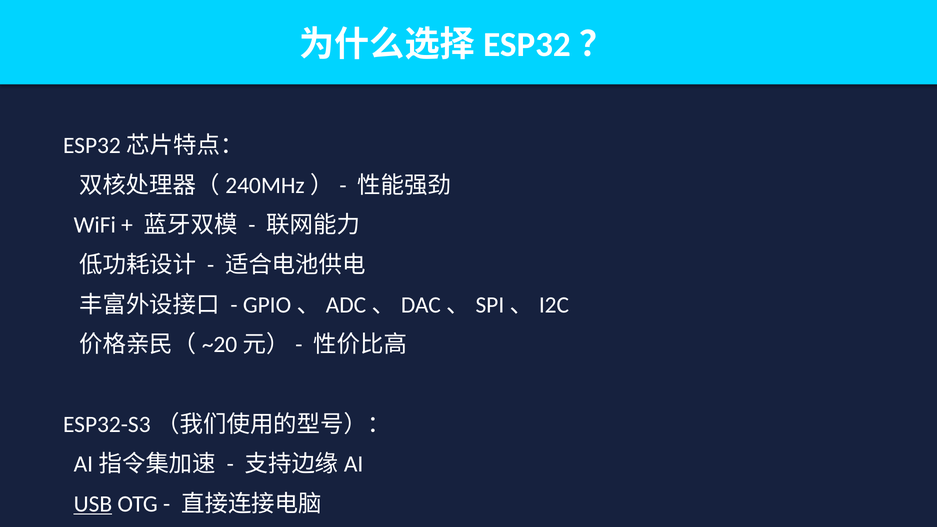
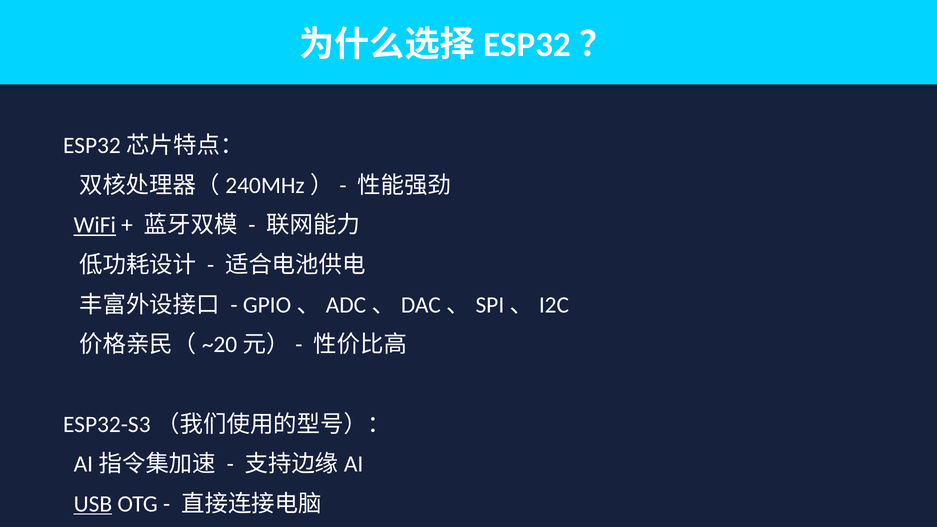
WiFi underline: none -> present (95, 225)
